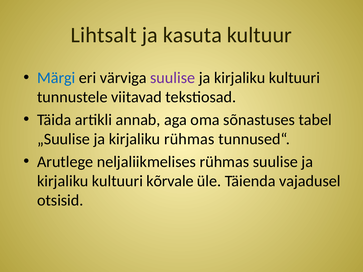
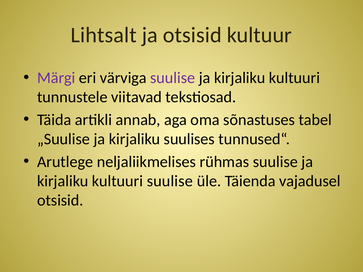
ja kasuta: kasuta -> otsisid (192, 35)
Märgi colour: blue -> purple (56, 78)
kirjaliku rühmas: rühmas -> suulises (189, 139)
kultuuri kõrvale: kõrvale -> suulise (170, 181)
